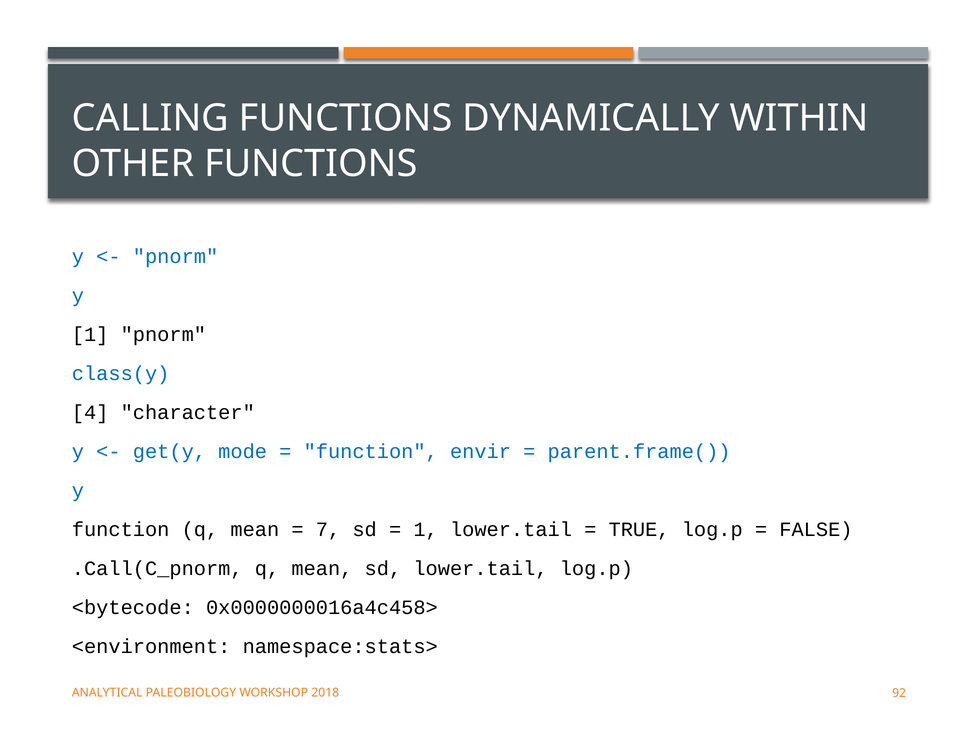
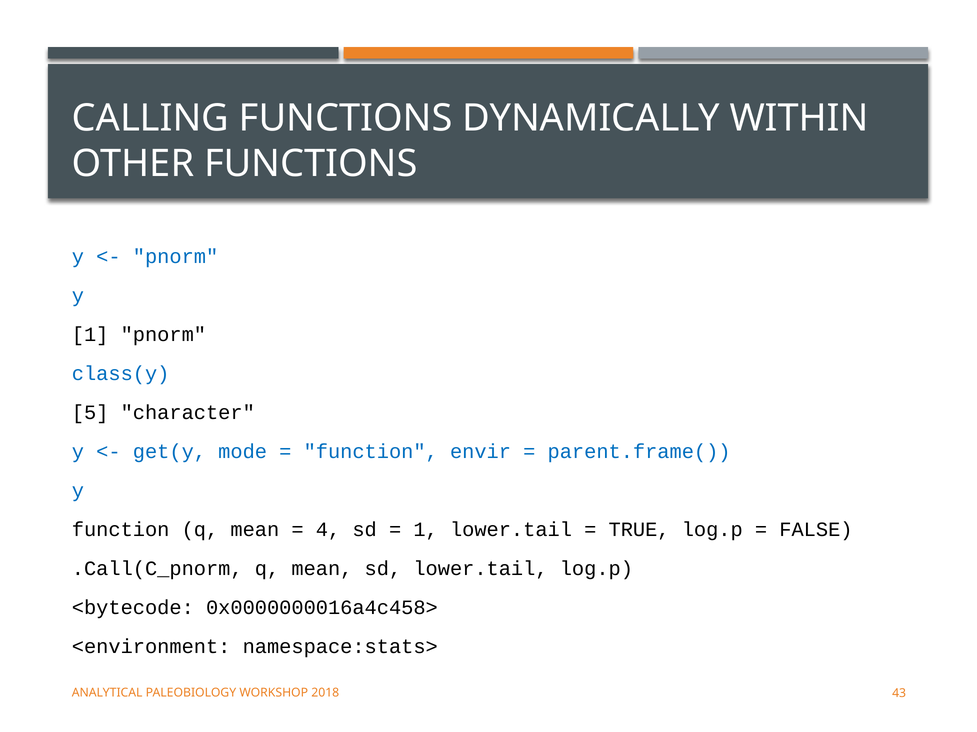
4: 4 -> 5 (90, 413)
7: 7 -> 4 (328, 530)
92: 92 -> 43 (899, 694)
